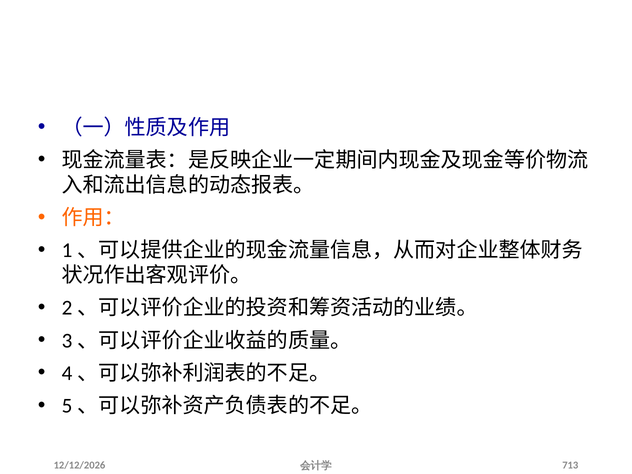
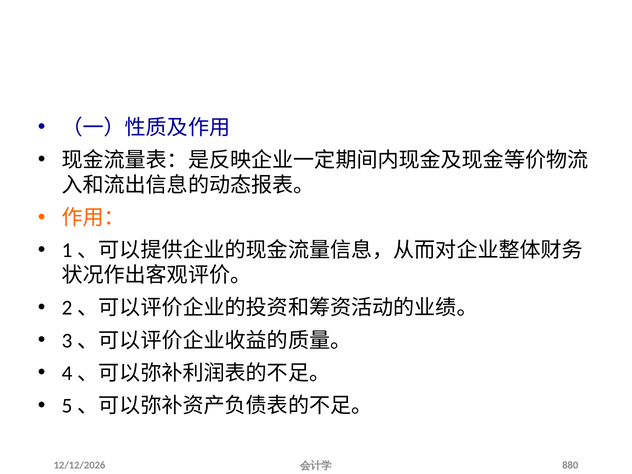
713: 713 -> 880 (570, 465)
